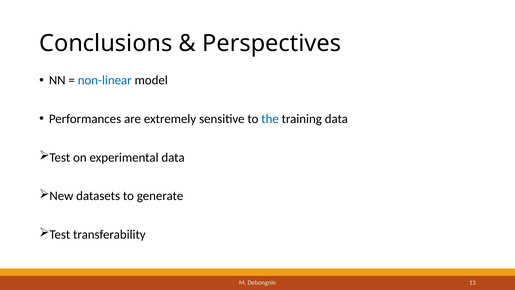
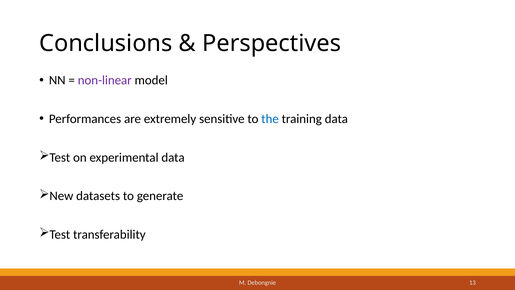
non-linear colour: blue -> purple (105, 80)
